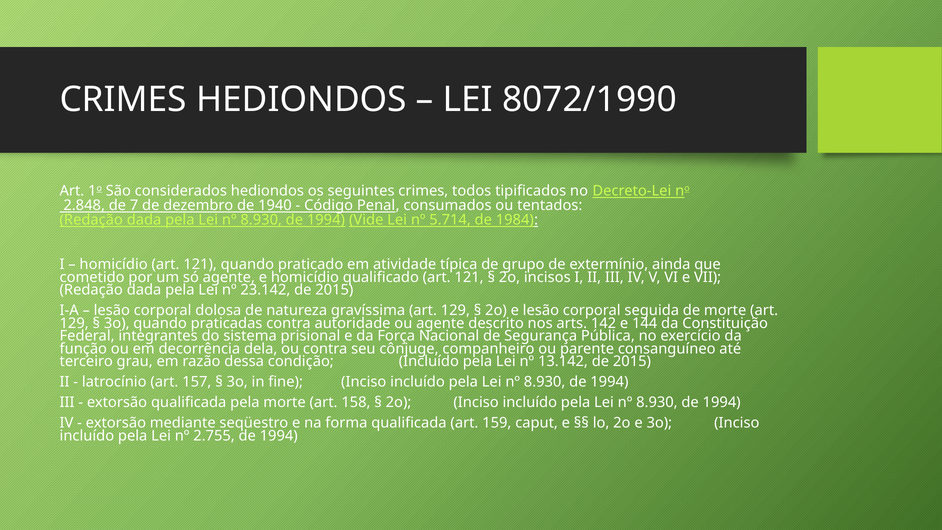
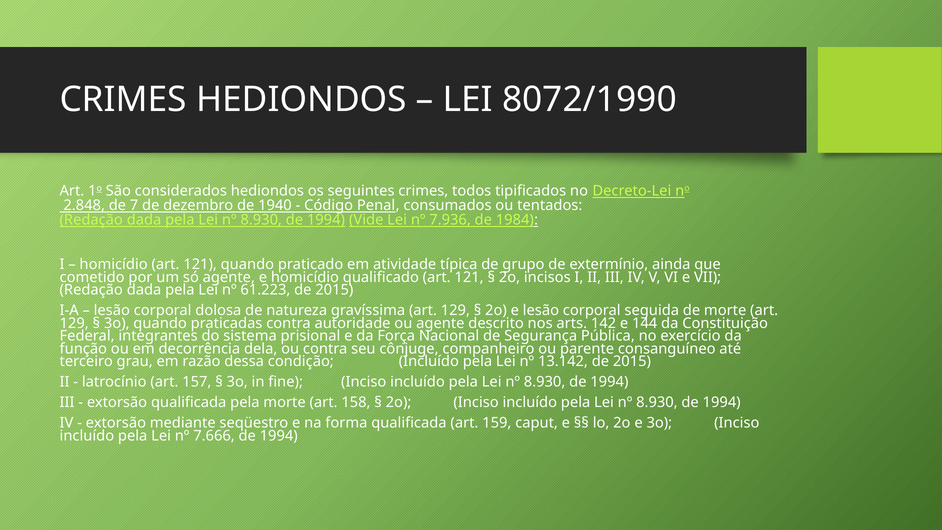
5.714: 5.714 -> 7.936 (450, 220)
23.142: 23.142 -> 61.223 (265, 290)
2.755: 2.755 -> 7.666 (214, 436)
